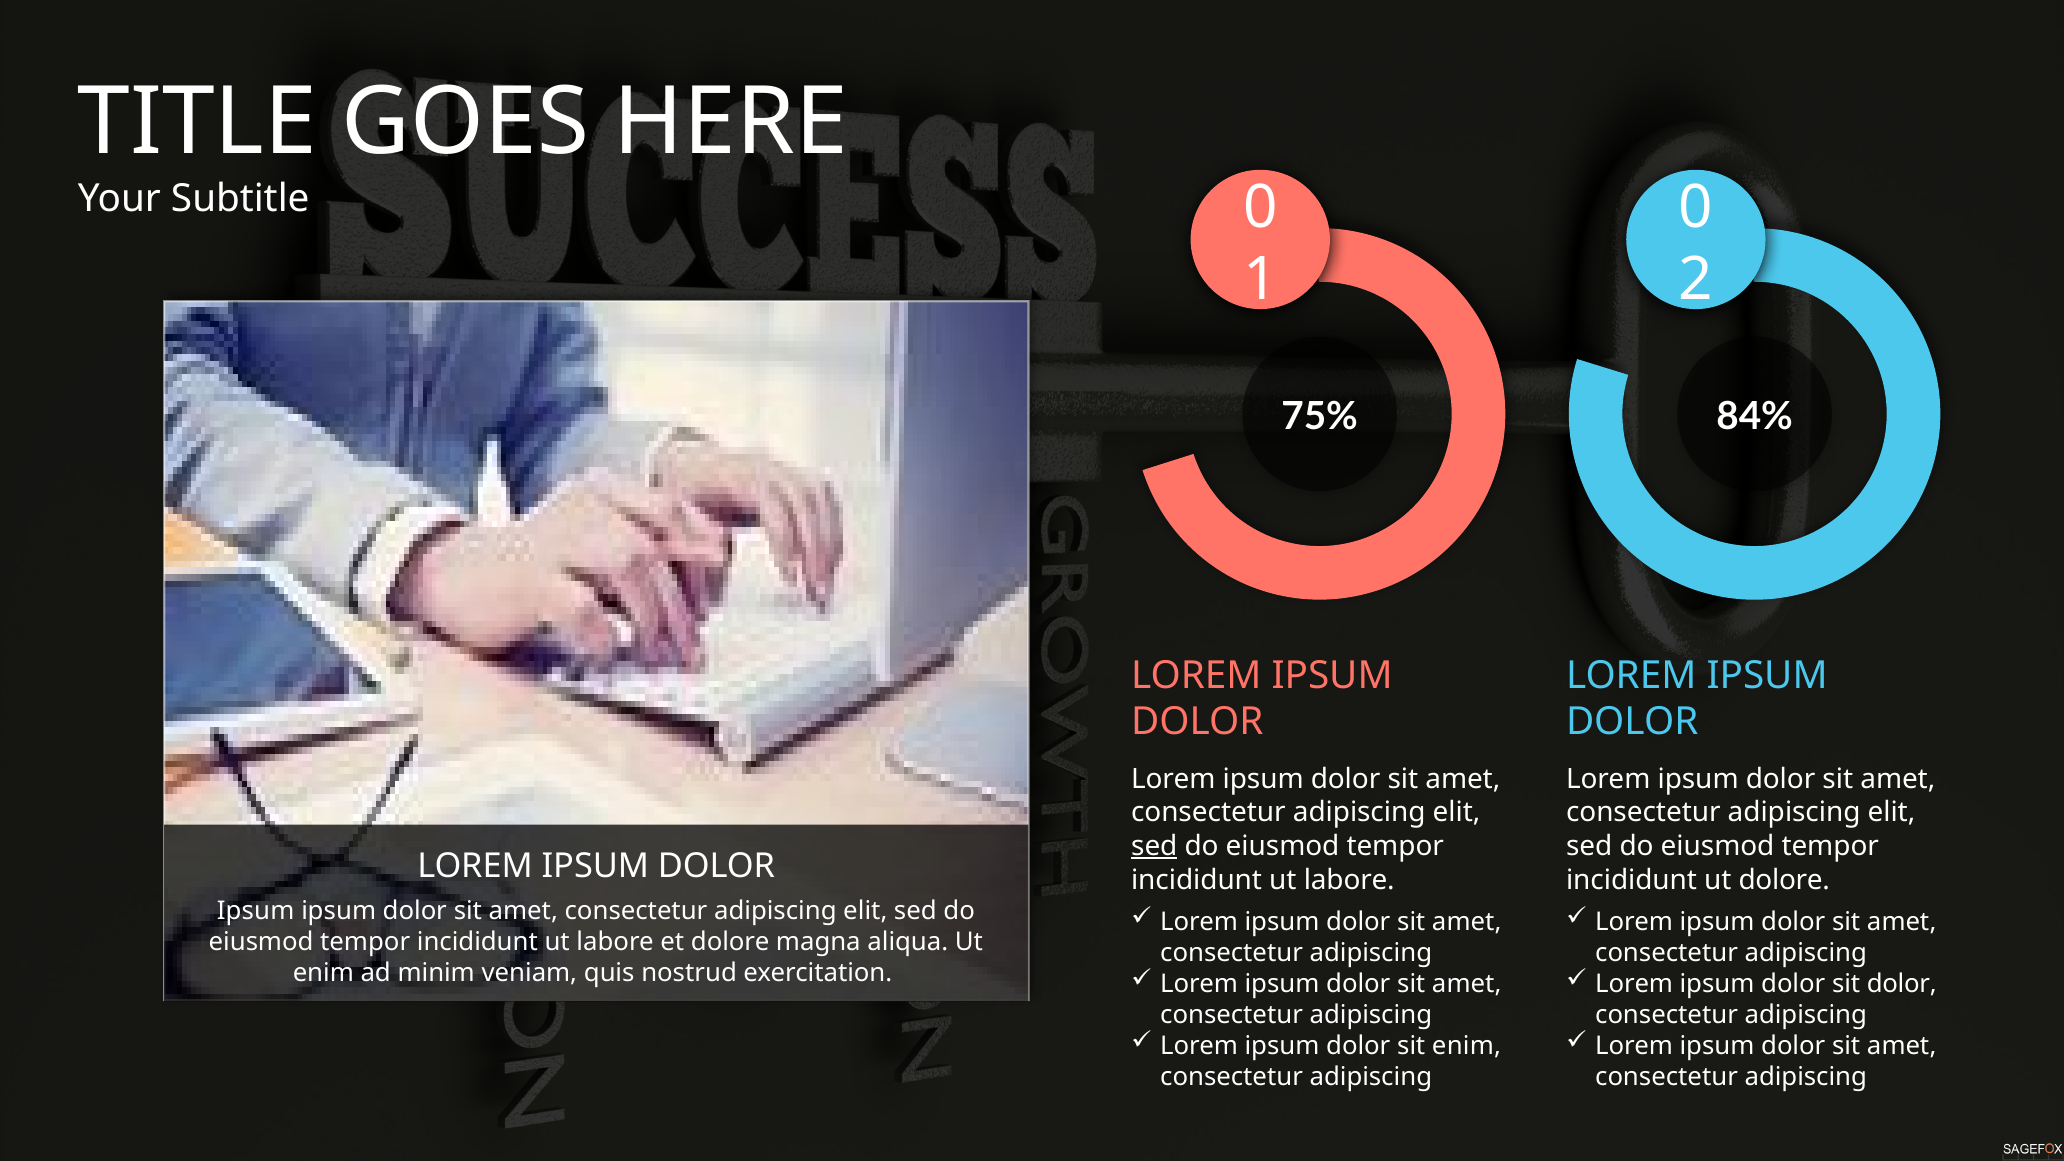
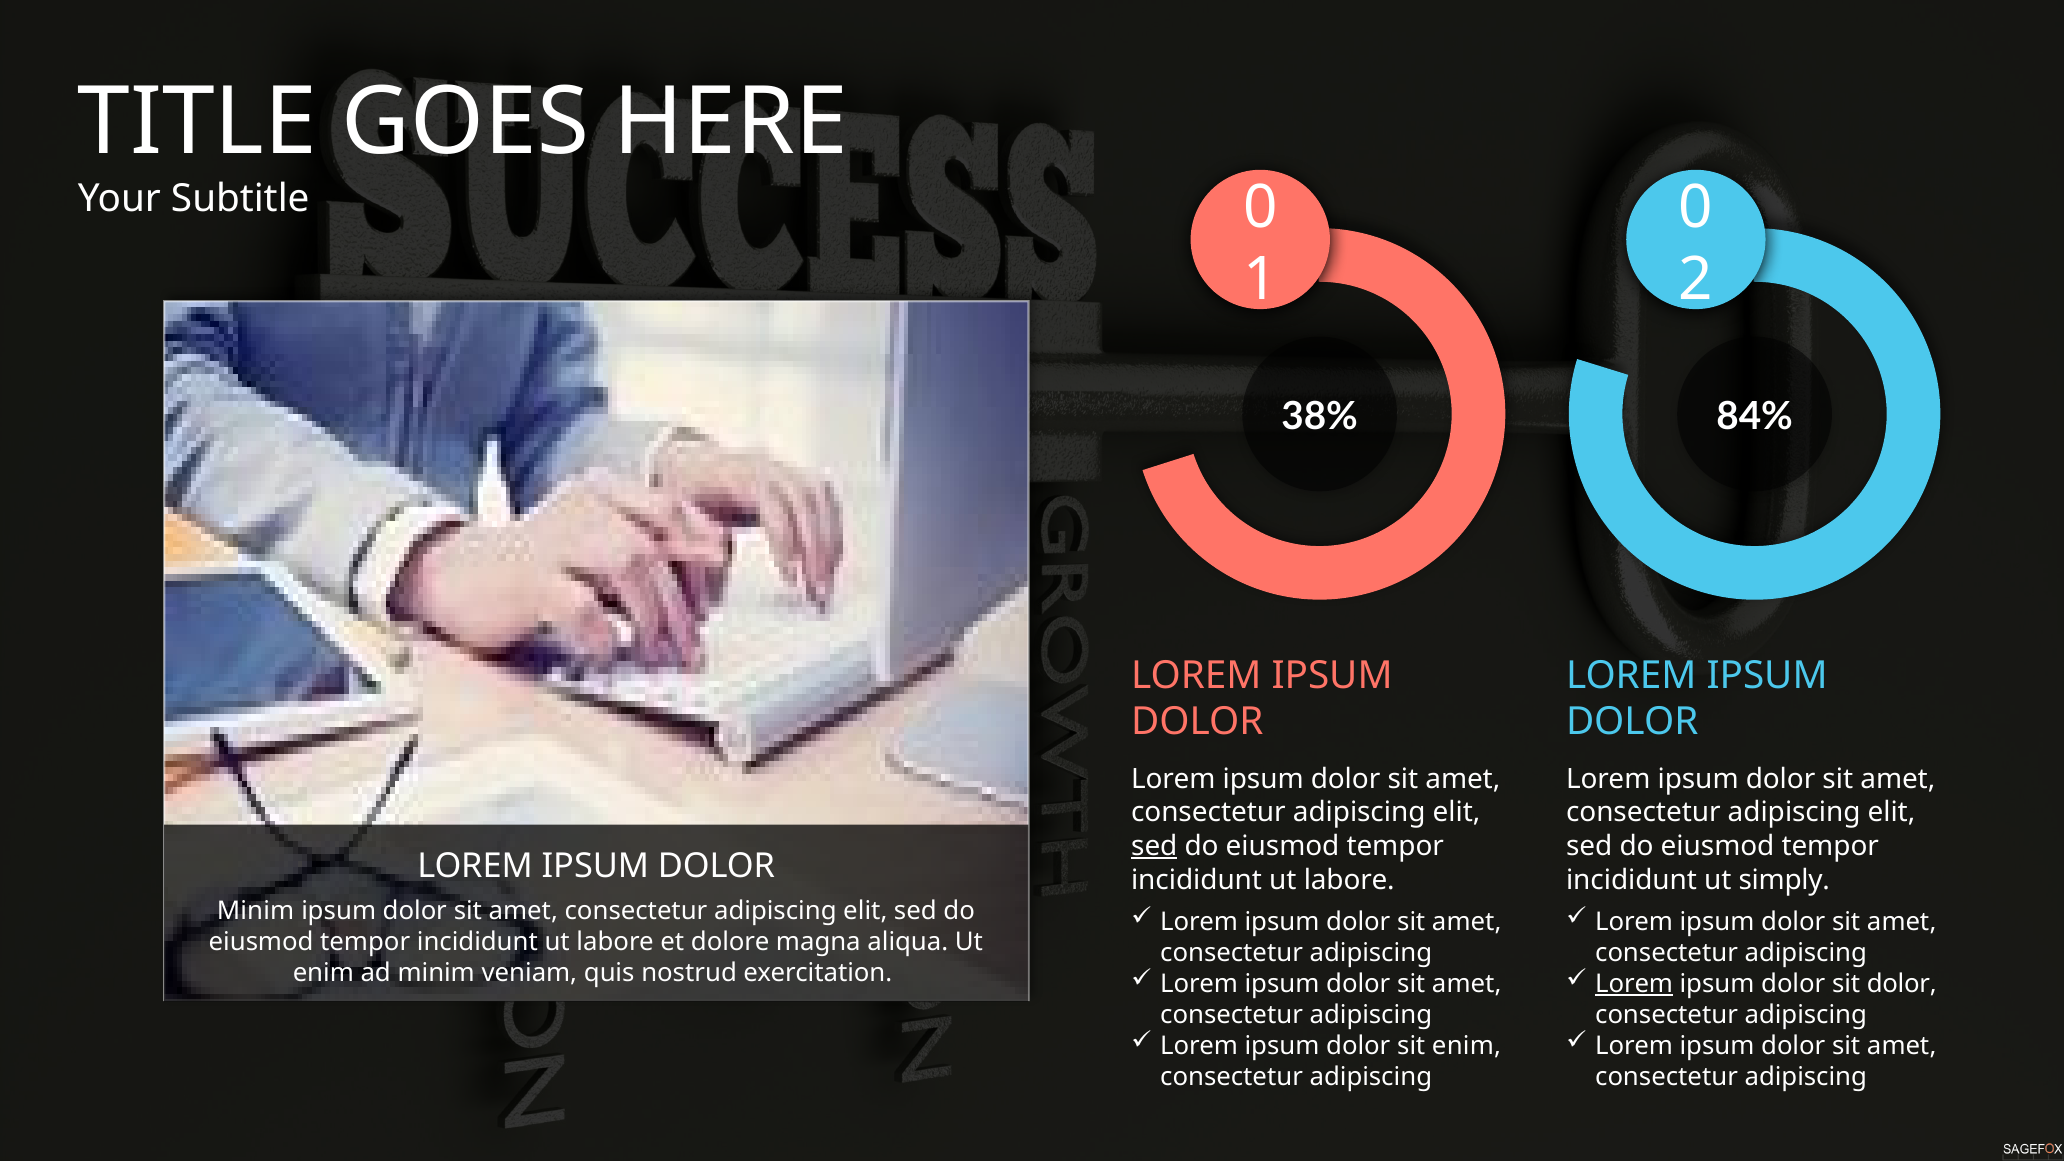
75%: 75% -> 38% (1320, 417)
ut dolore: dolore -> simply (1784, 880)
Ipsum: Ipsum -> Minim (256, 911)
Lorem underline: none -> present (1634, 984)
